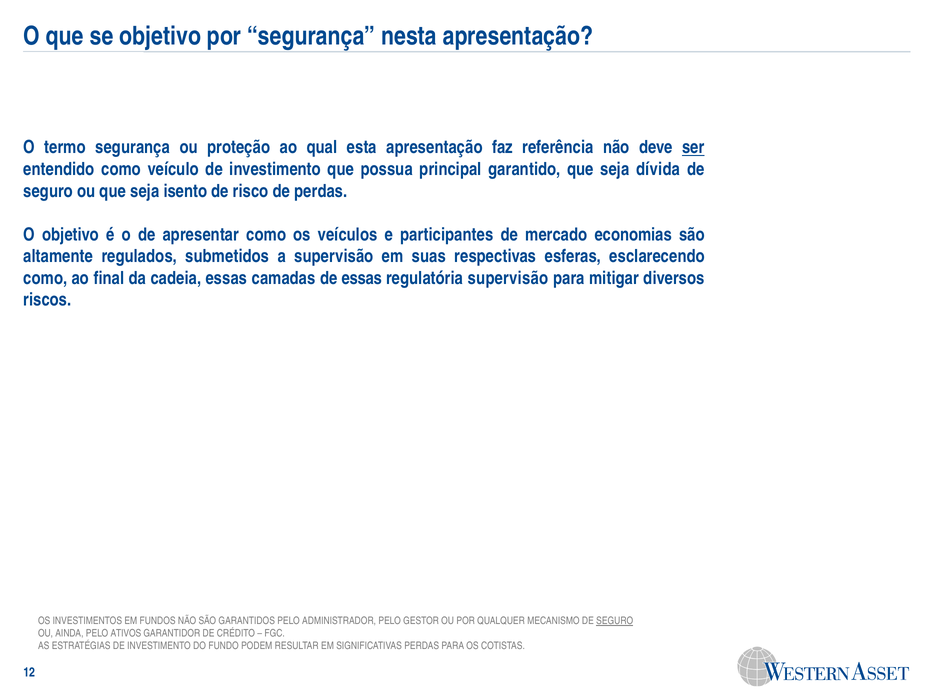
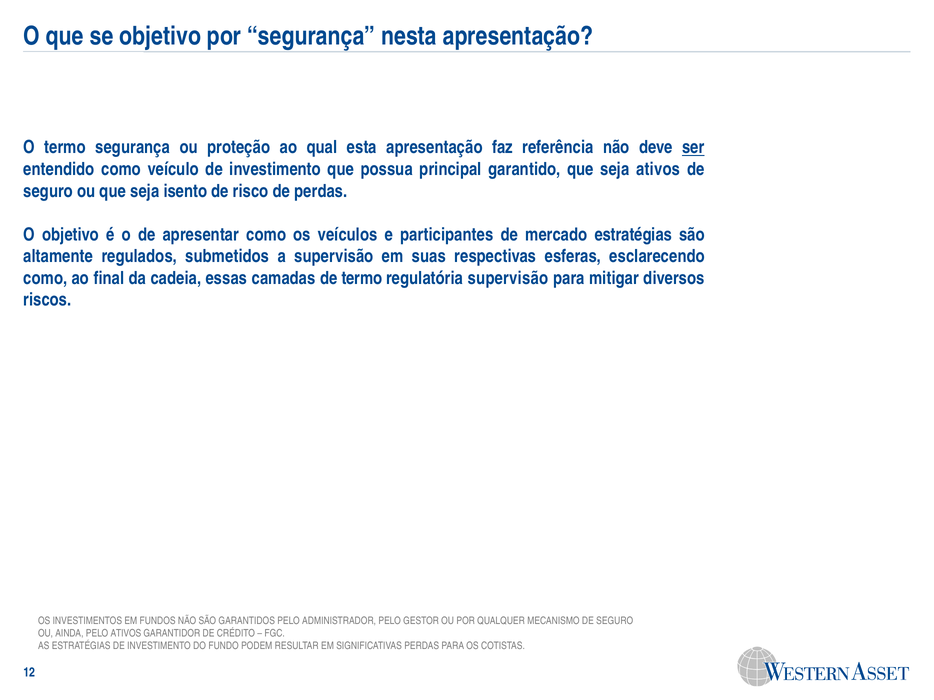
seja dívida: dívida -> ativos (658, 169)
mercado economias: economias -> estratégias (633, 235)
de essas: essas -> termo (362, 278)
SEGURO underline: present -> none (615, 622)
